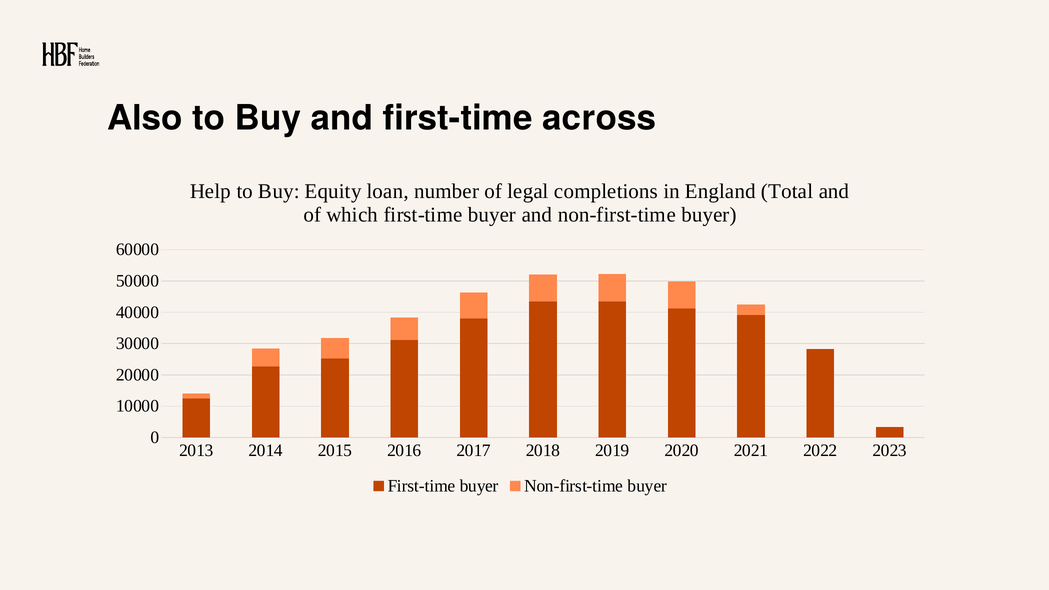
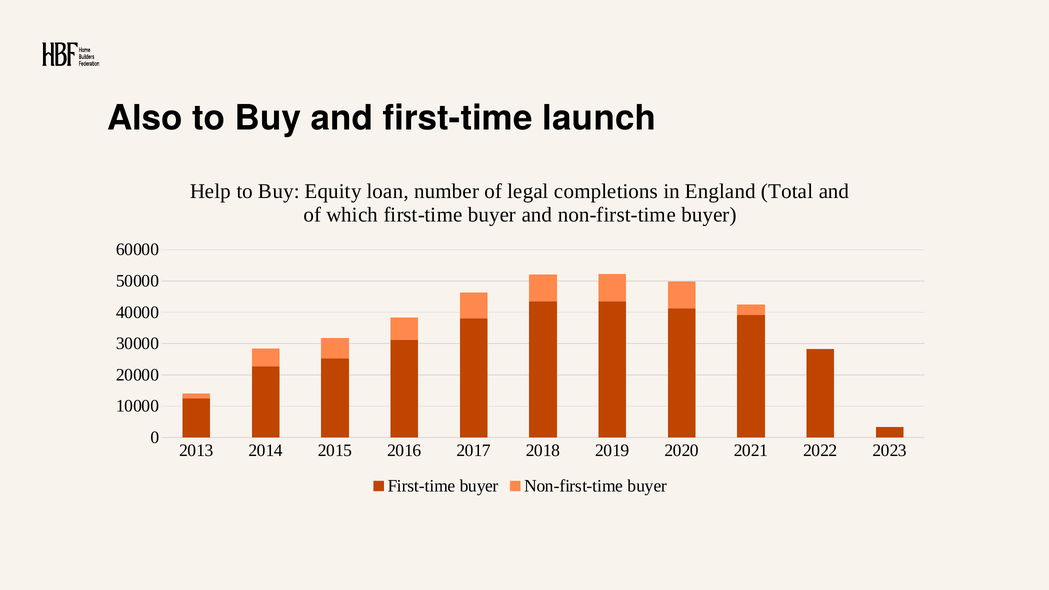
across: across -> launch (599, 118)
